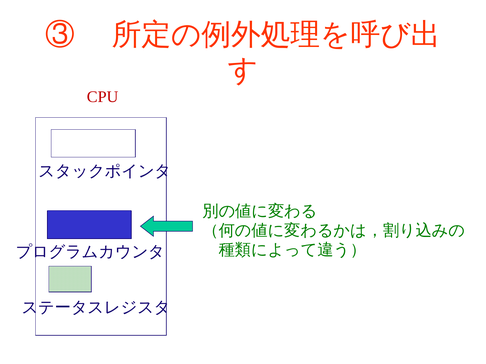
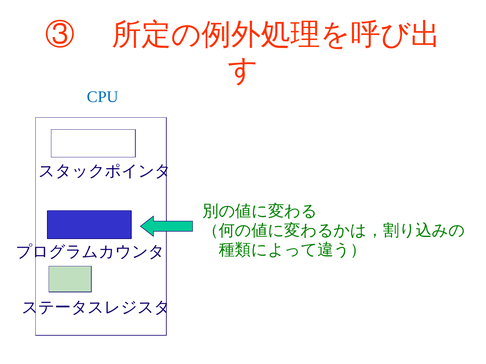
CPU colour: red -> blue (103, 97)
